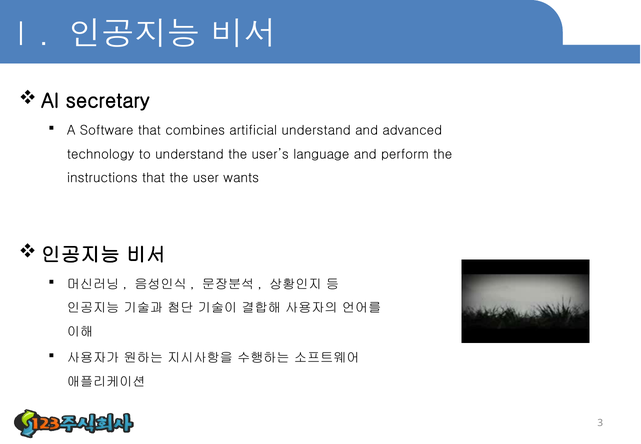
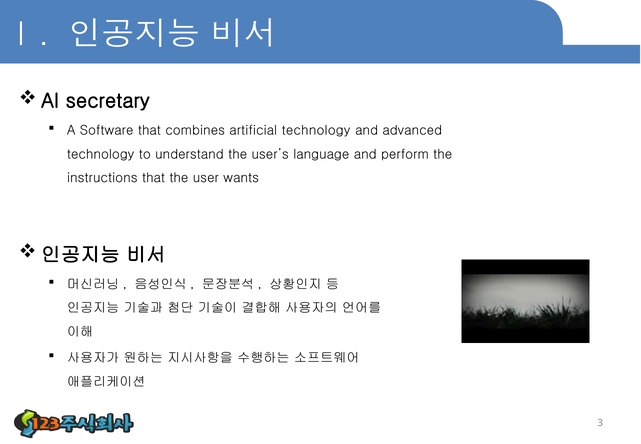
artificial understand: understand -> technology (316, 131)
